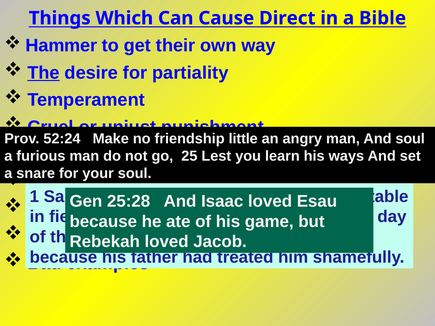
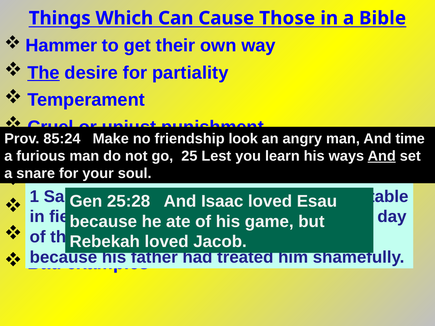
Direct: Direct -> Those (287, 18)
52:24: 52:24 -> 85:24 (62, 139)
little: little -> look (243, 139)
And soul: soul -> time (410, 139)
And underline: none -> present (382, 156)
